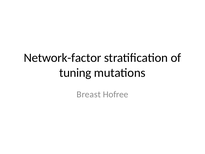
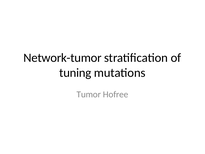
Network-factor: Network-factor -> Network-tumor (63, 58)
Breast: Breast -> Tumor (89, 94)
